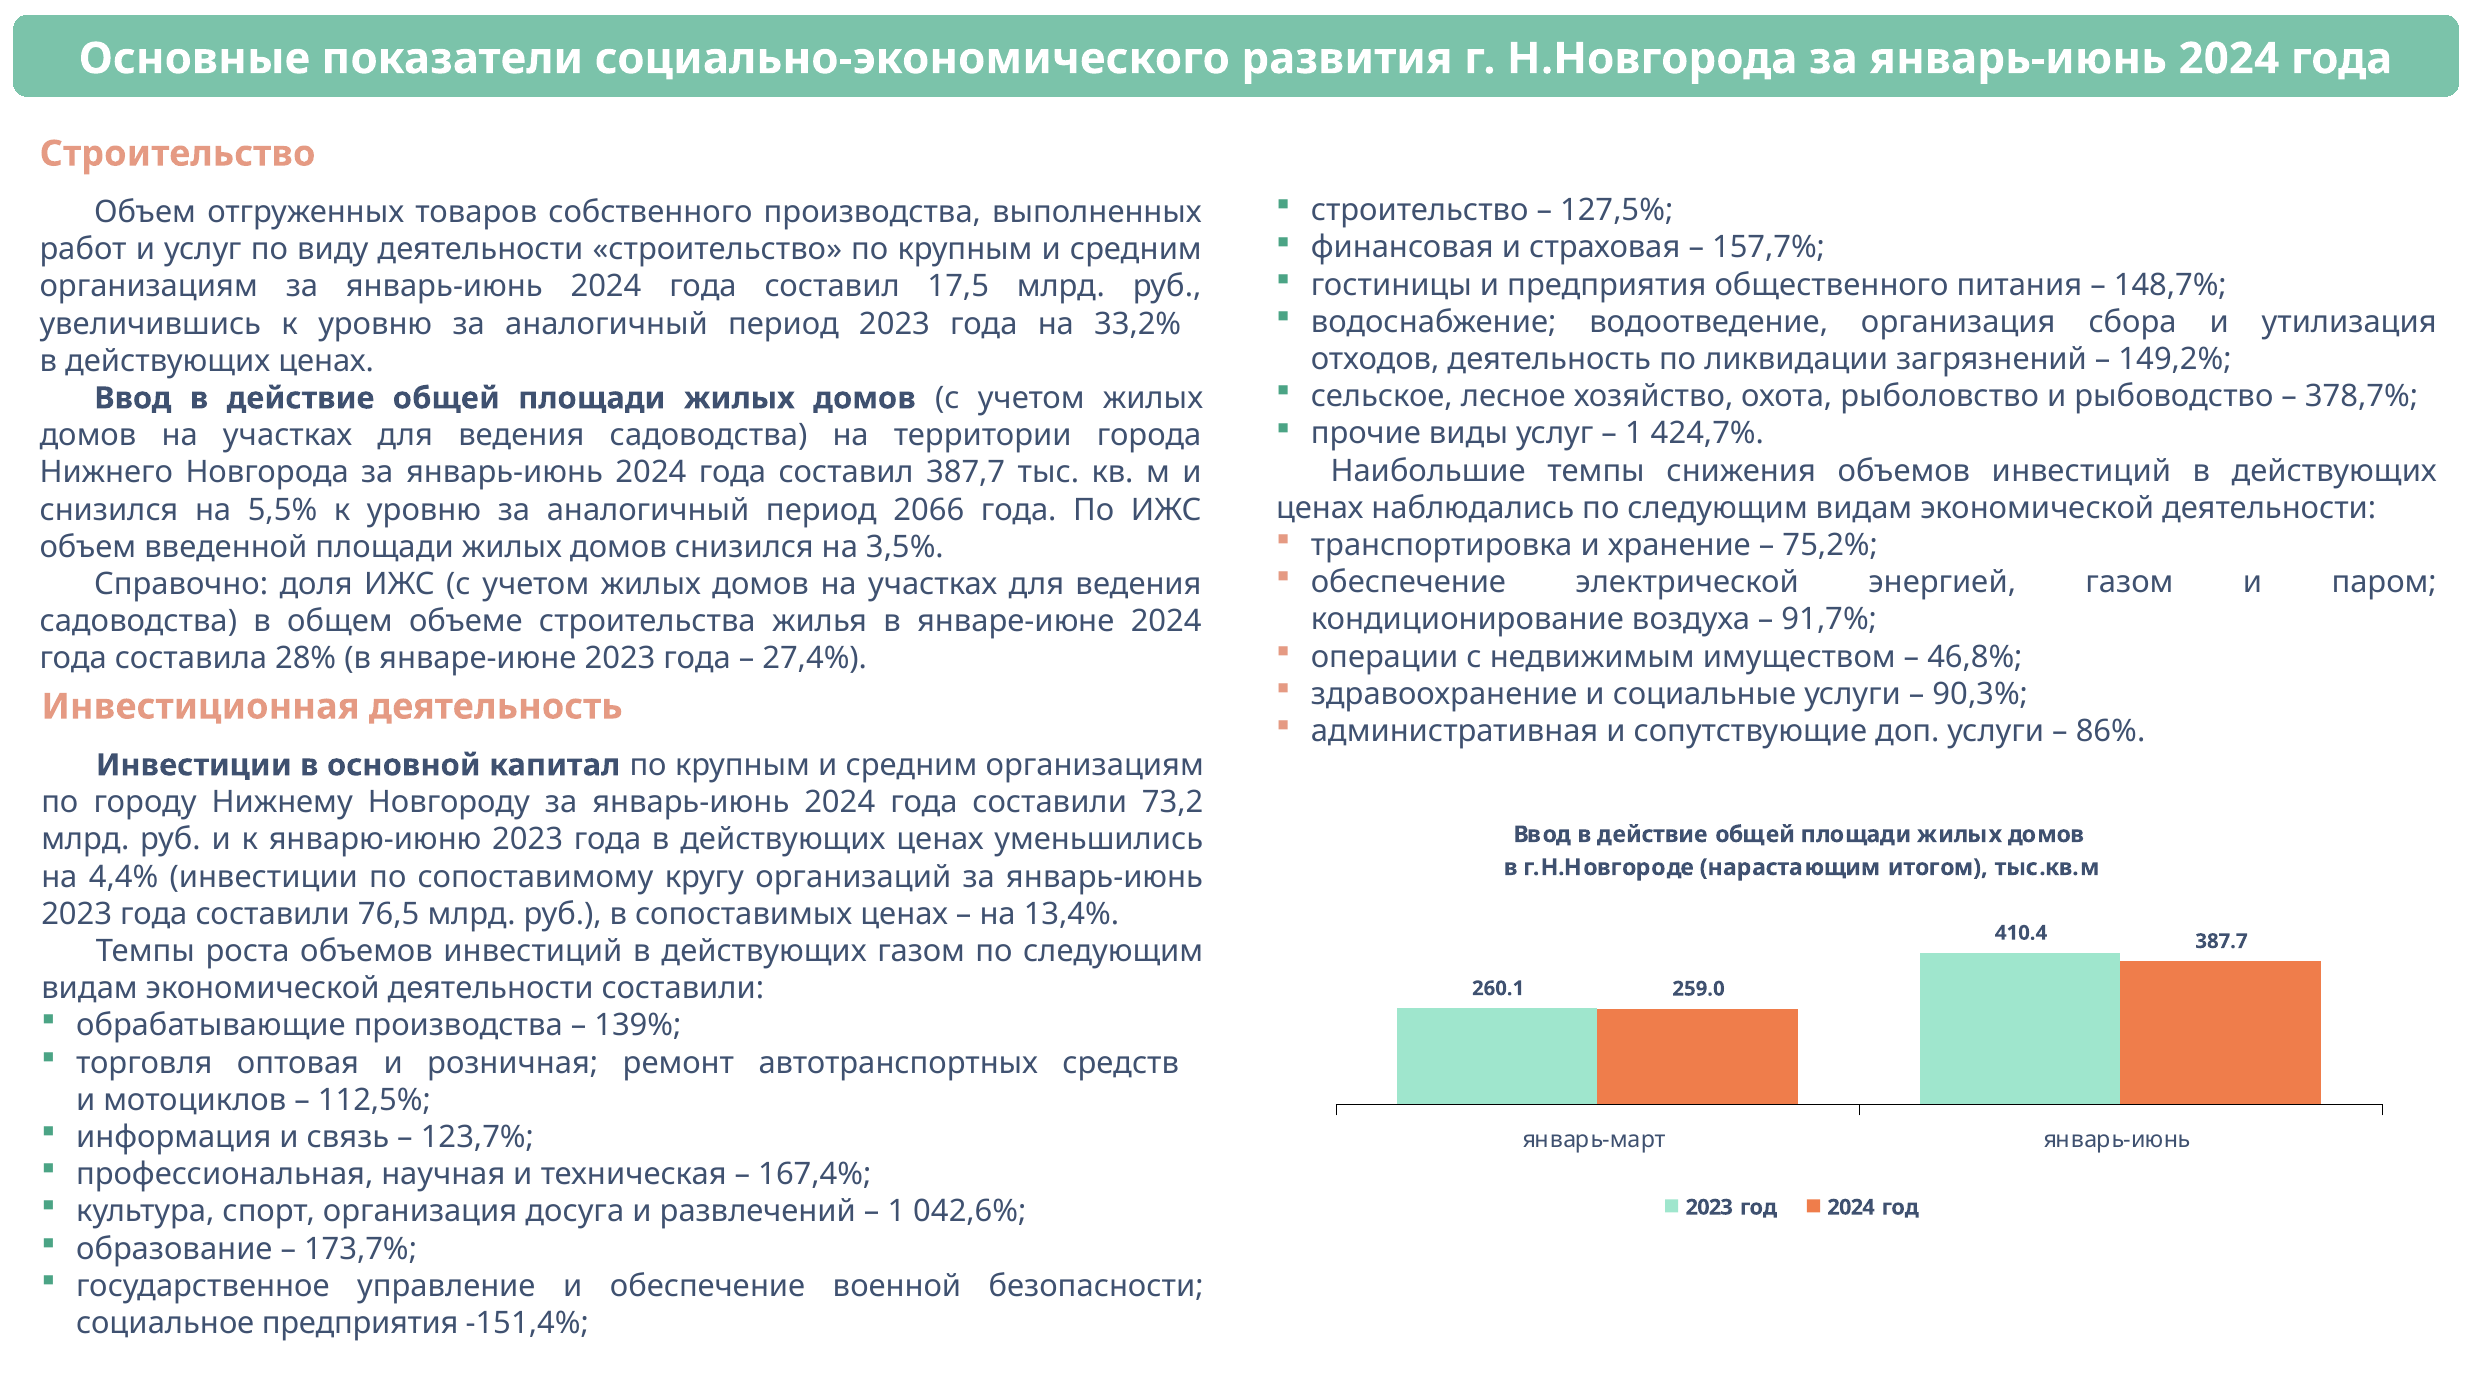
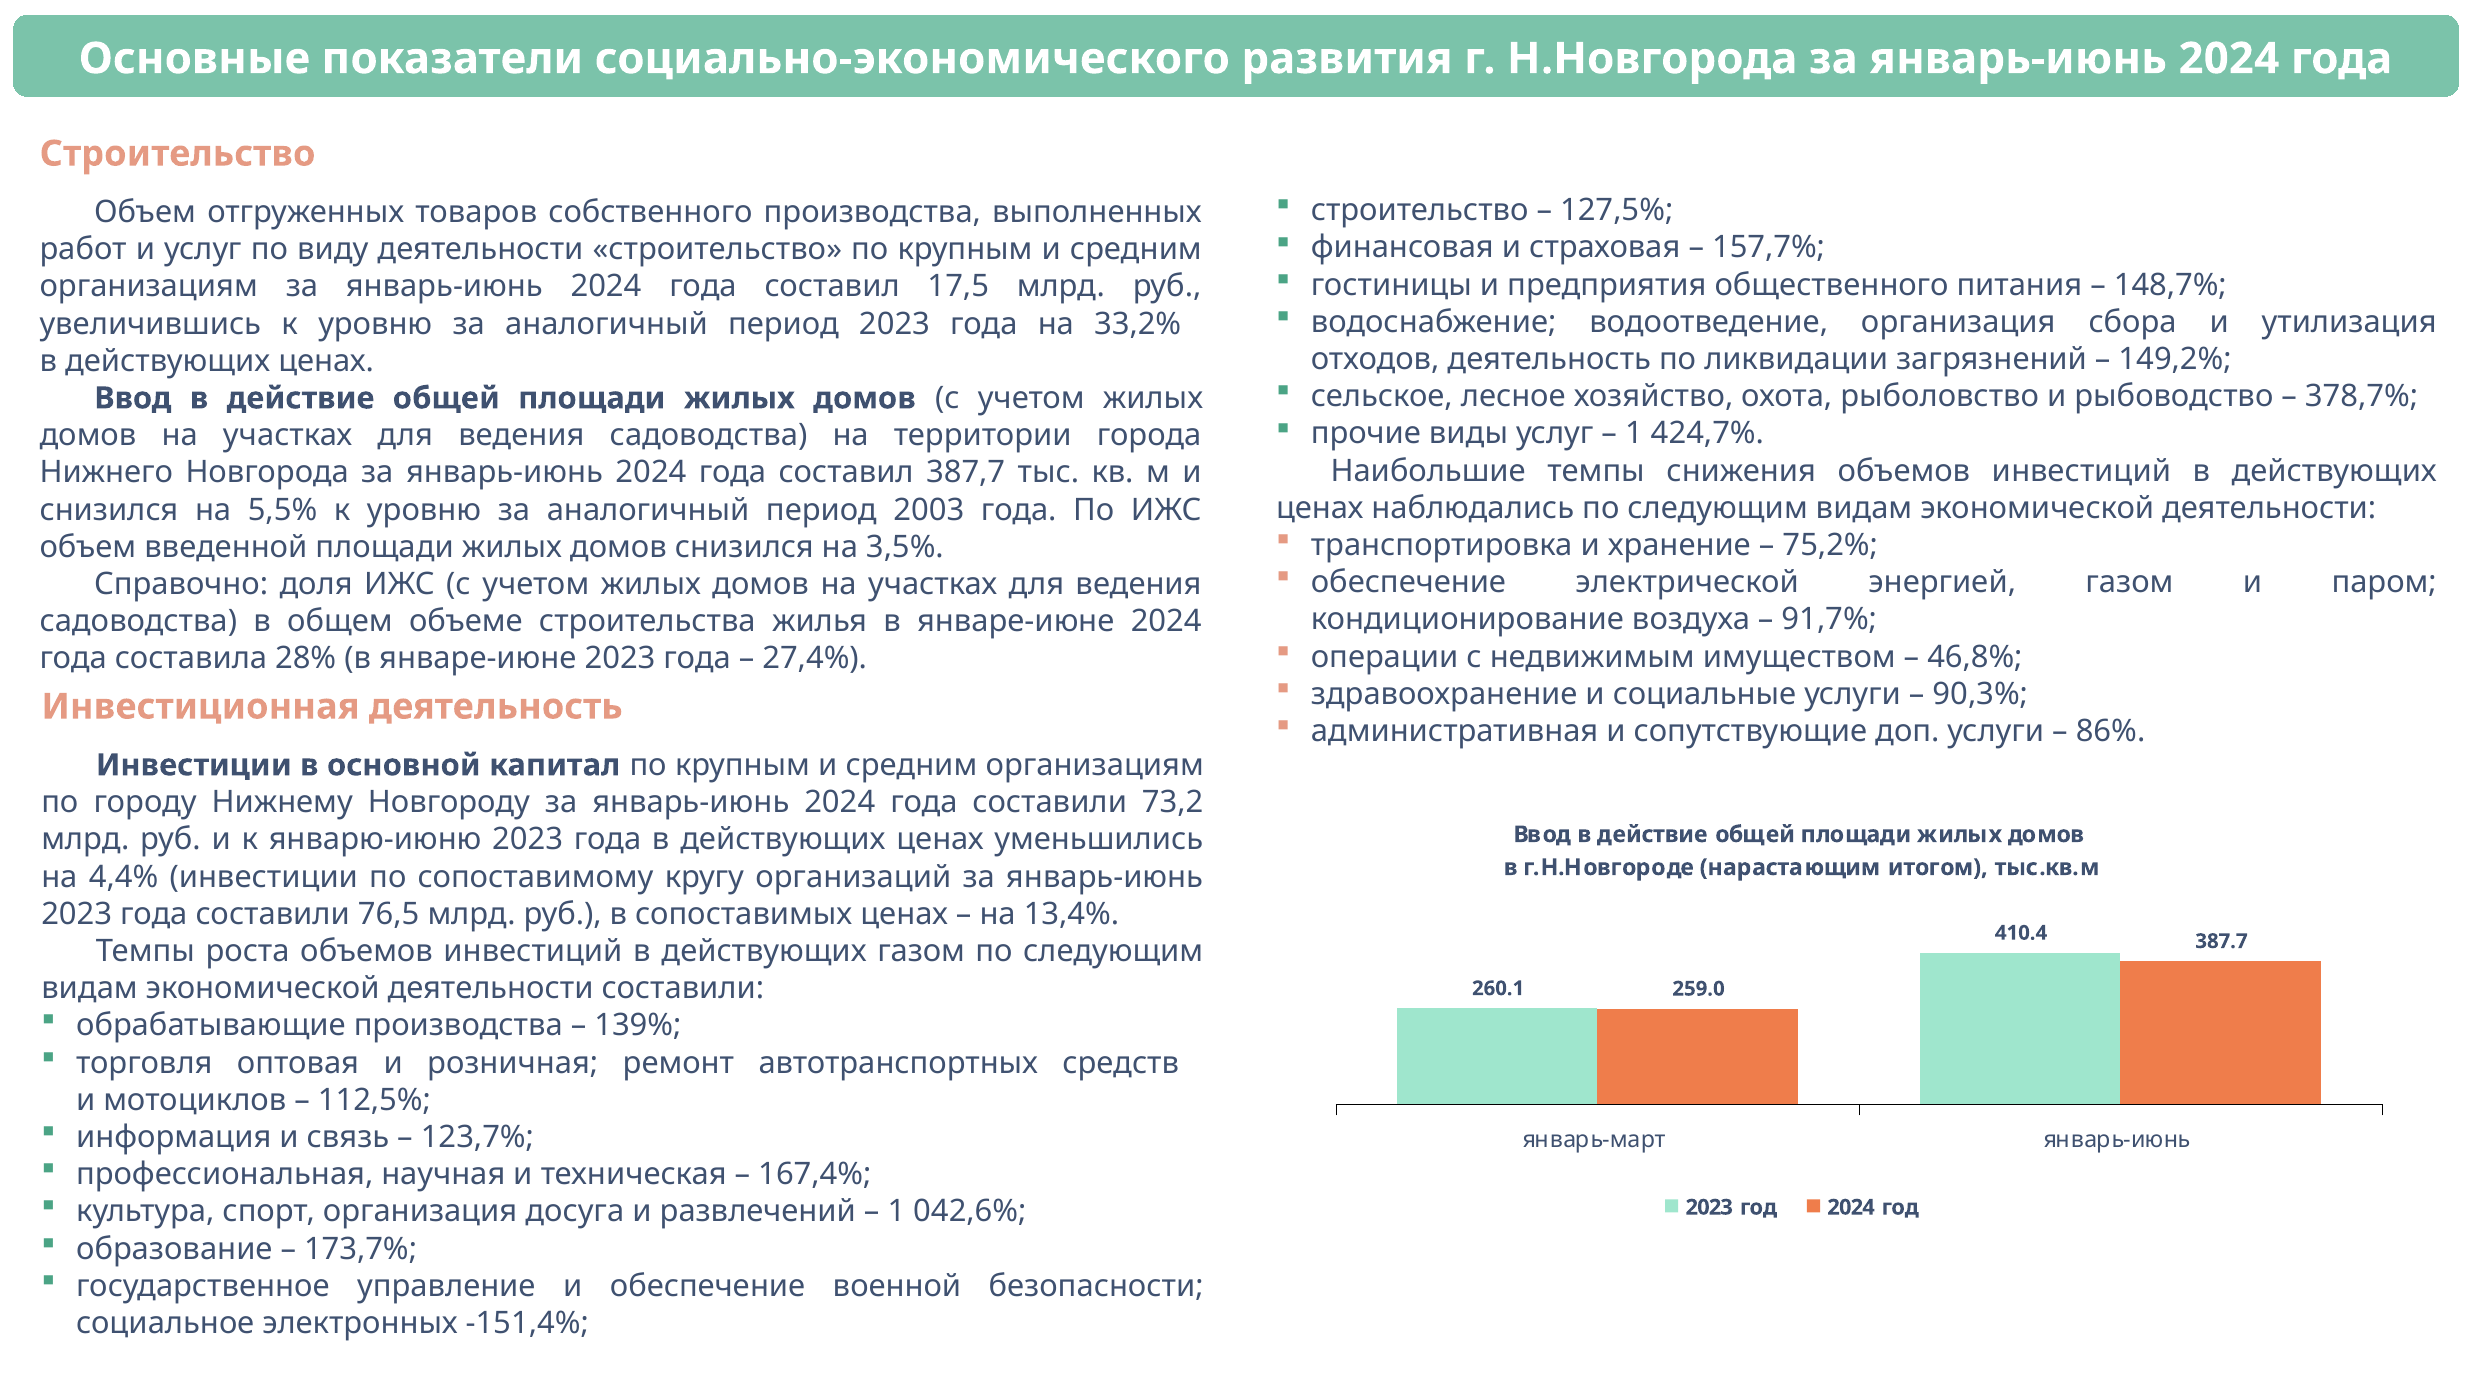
2066: 2066 -> 2003 (929, 510)
социальное предприятия: предприятия -> электронных (360, 1323)
